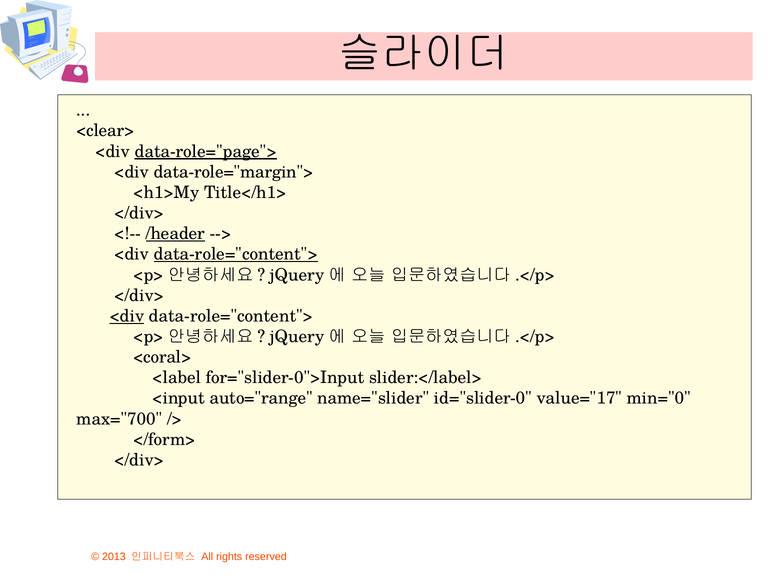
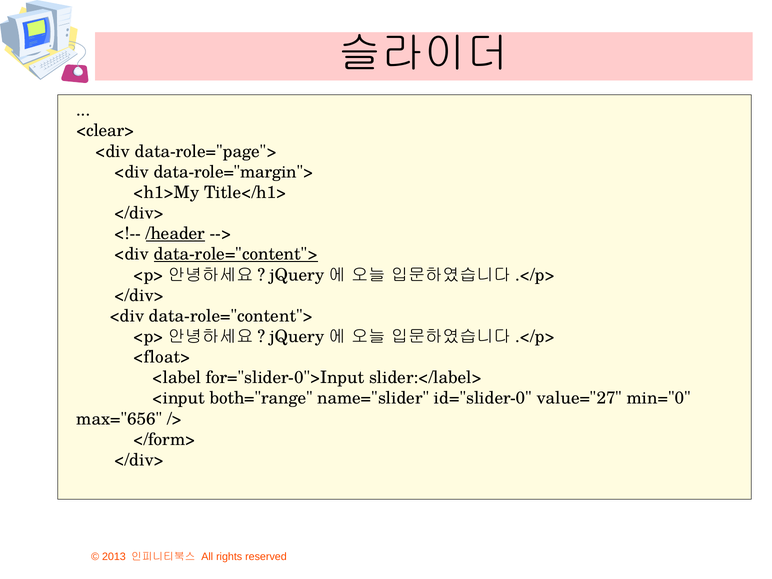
data-role="page"> underline: present -> none (206, 151)
<div underline: present -> none (127, 316)
<coral>: <coral> -> <float> (162, 357)
auto="range: auto="range -> both="range (261, 398)
value="17: value="17 -> value="27 (579, 398)
max="700: max="700 -> max="656 (119, 419)
